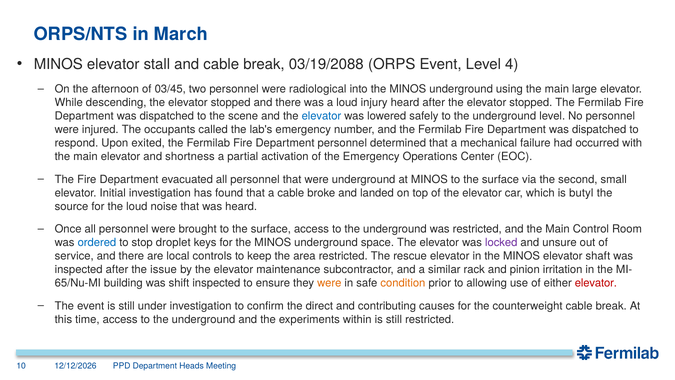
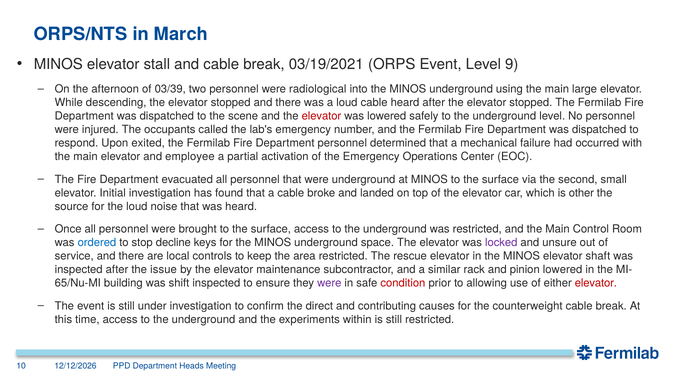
03/19/2088: 03/19/2088 -> 03/19/2021 (326, 64)
4: 4 -> 9 (512, 64)
03/45: 03/45 -> 03/39 (170, 89)
loud injury: injury -> cable (374, 102)
elevator colour: blue -> red (321, 116)
shortness: shortness -> employee (190, 156)
butyl: butyl -> other (581, 193)
droplet: droplet -> decline (173, 242)
pinion irritation: irritation -> lowered (563, 269)
were colour: orange -> purple (329, 283)
condition colour: orange -> red (403, 283)
